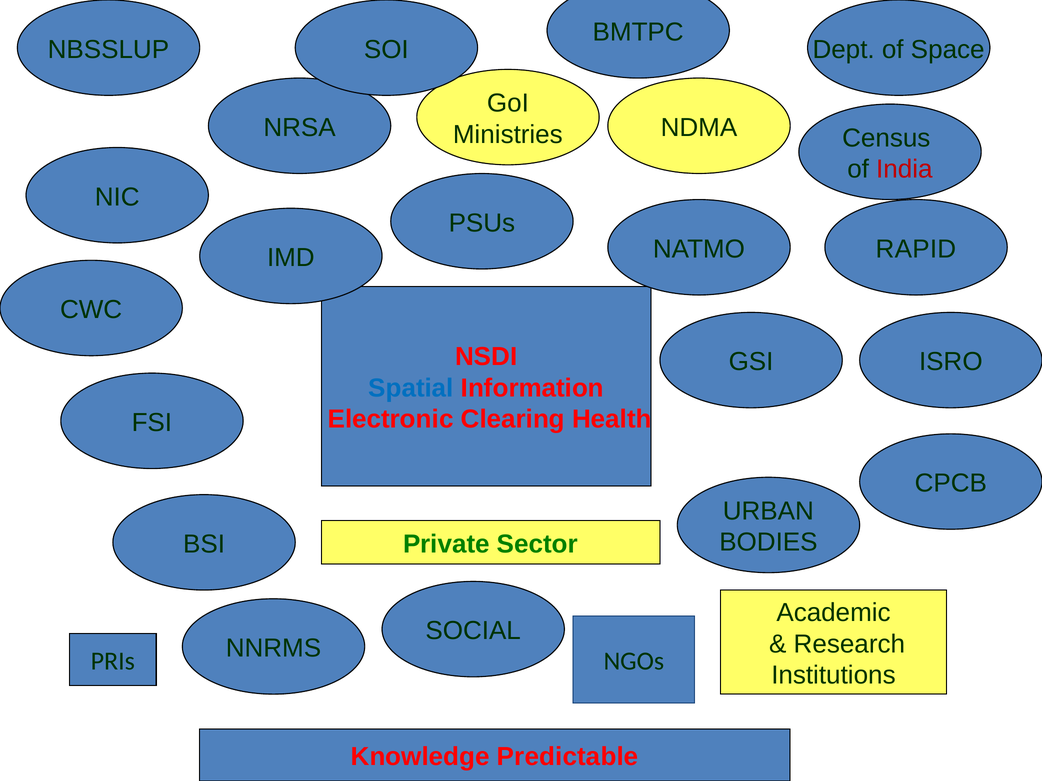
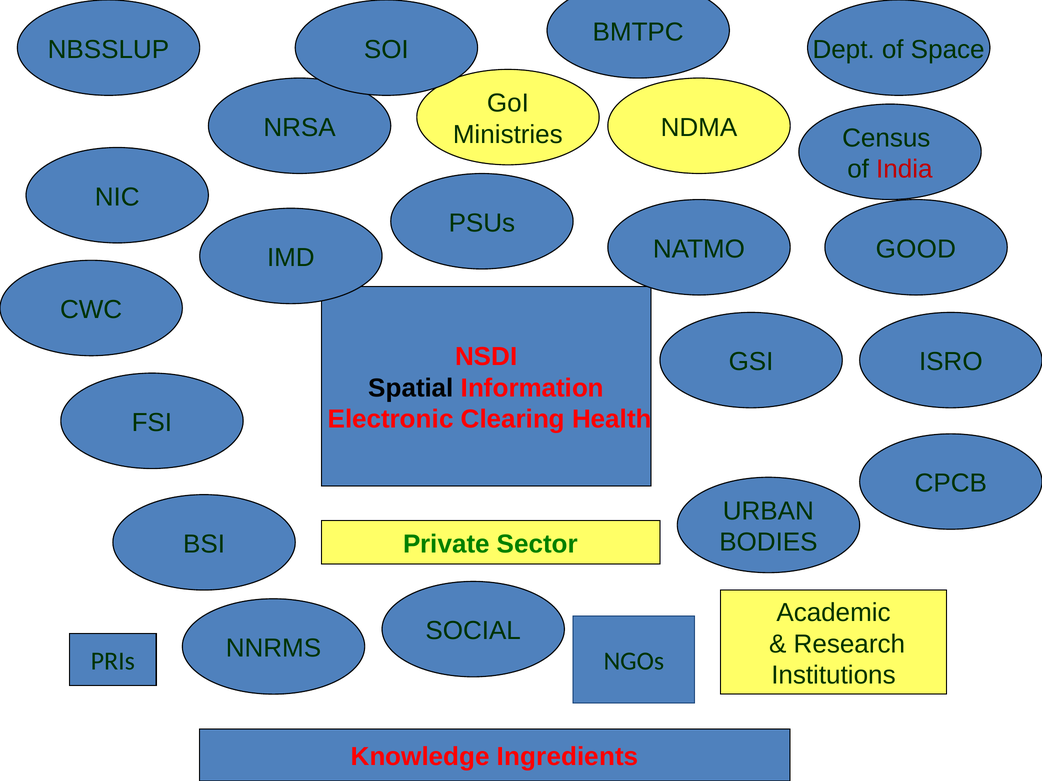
RAPID: RAPID -> GOOD (916, 249)
Spatial colour: blue -> black (411, 388)
Predictable: Predictable -> Ingredients (568, 757)
